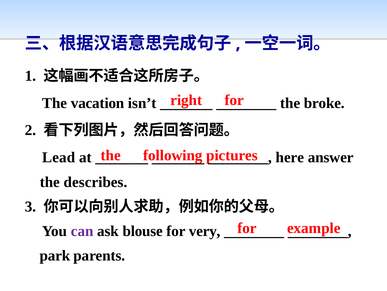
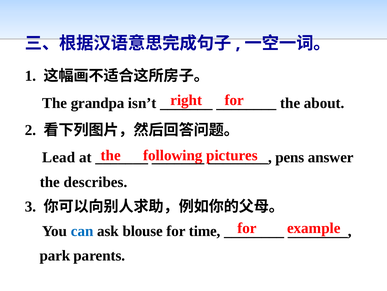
vacation: vacation -> grandpa (98, 103)
broke: broke -> about (324, 103)
here: here -> pens (290, 157)
can colour: purple -> blue (82, 230)
very: very -> time (205, 230)
